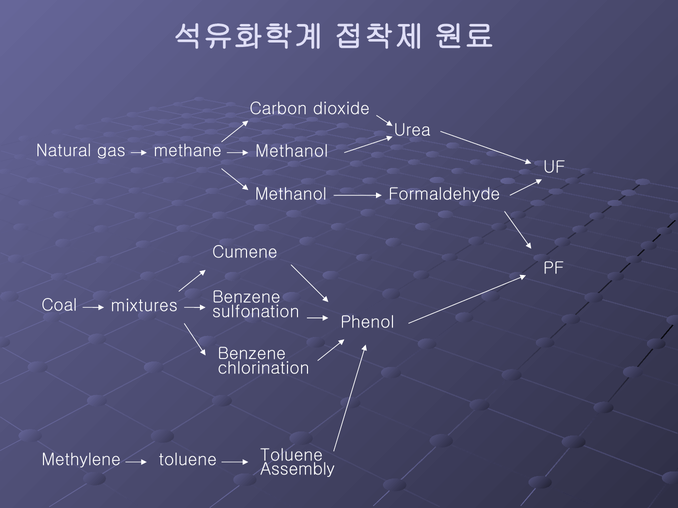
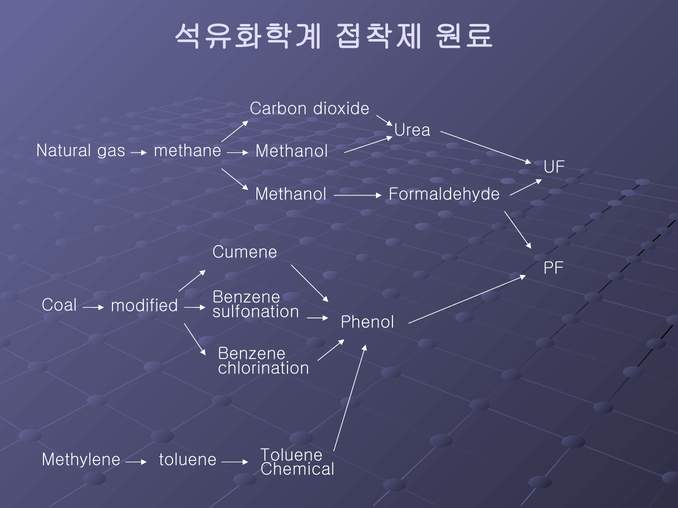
mixtures: mixtures -> modified (144, 306)
Assembly: Assembly -> Chemical (298, 470)
